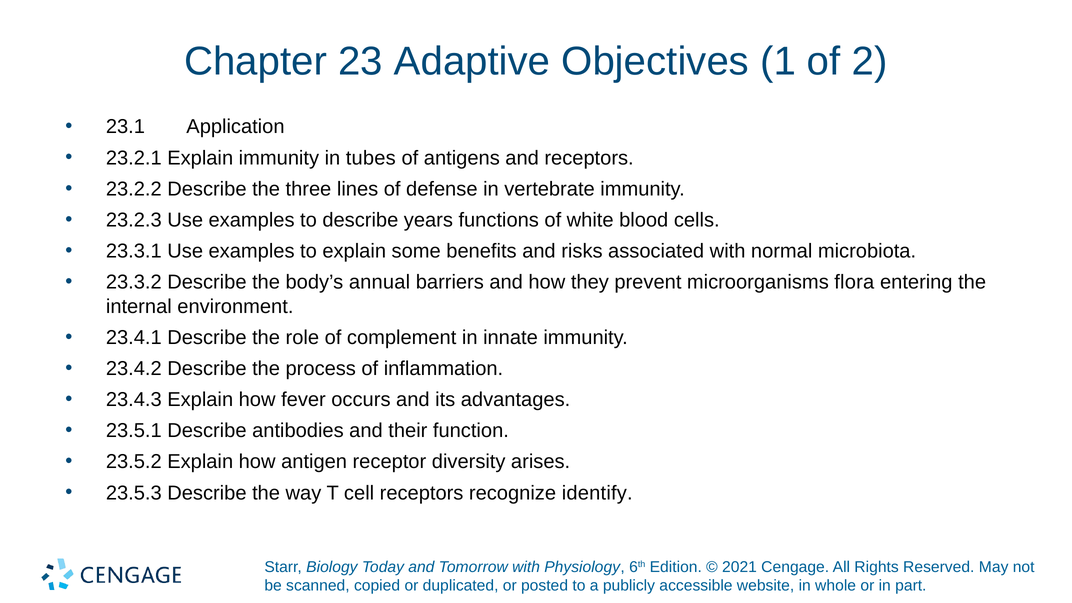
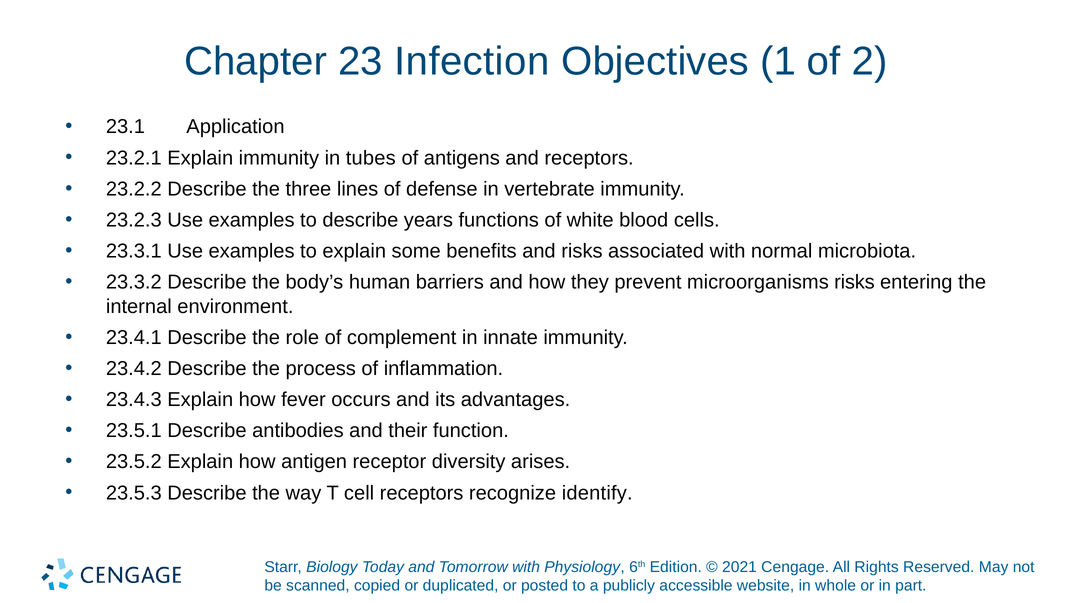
Adaptive: Adaptive -> Infection (472, 61)
annual: annual -> human (380, 282)
microorganisms flora: flora -> risks (854, 282)
